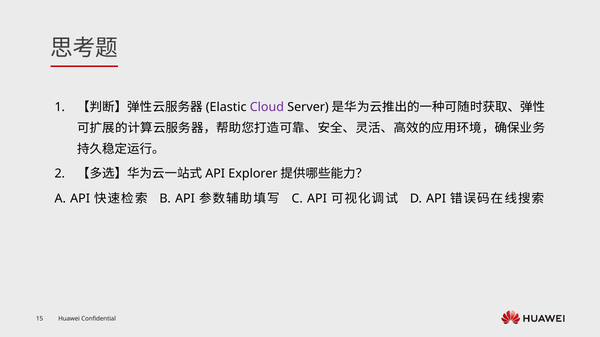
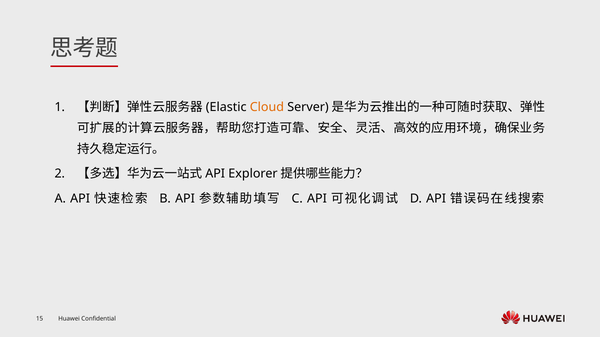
Cloud colour: purple -> orange (267, 107)
